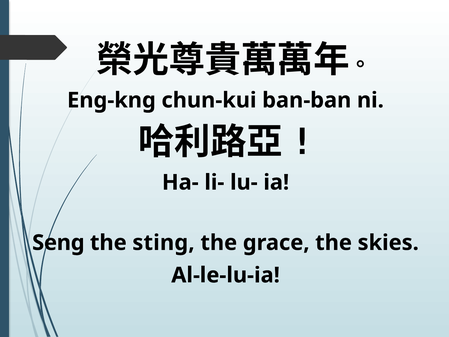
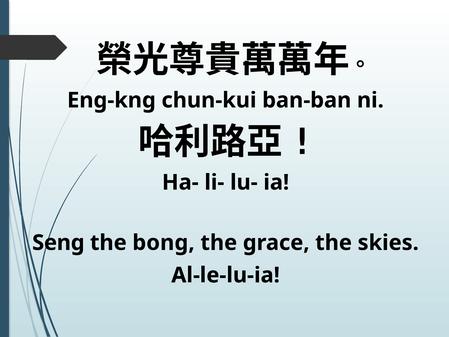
sting: sting -> bong (164, 243)
